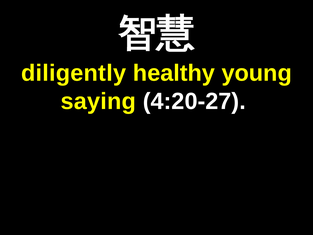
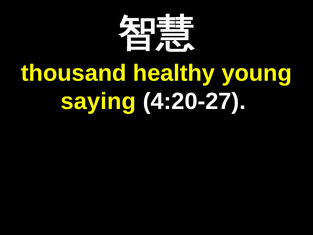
diligently: diligently -> thousand (74, 73)
